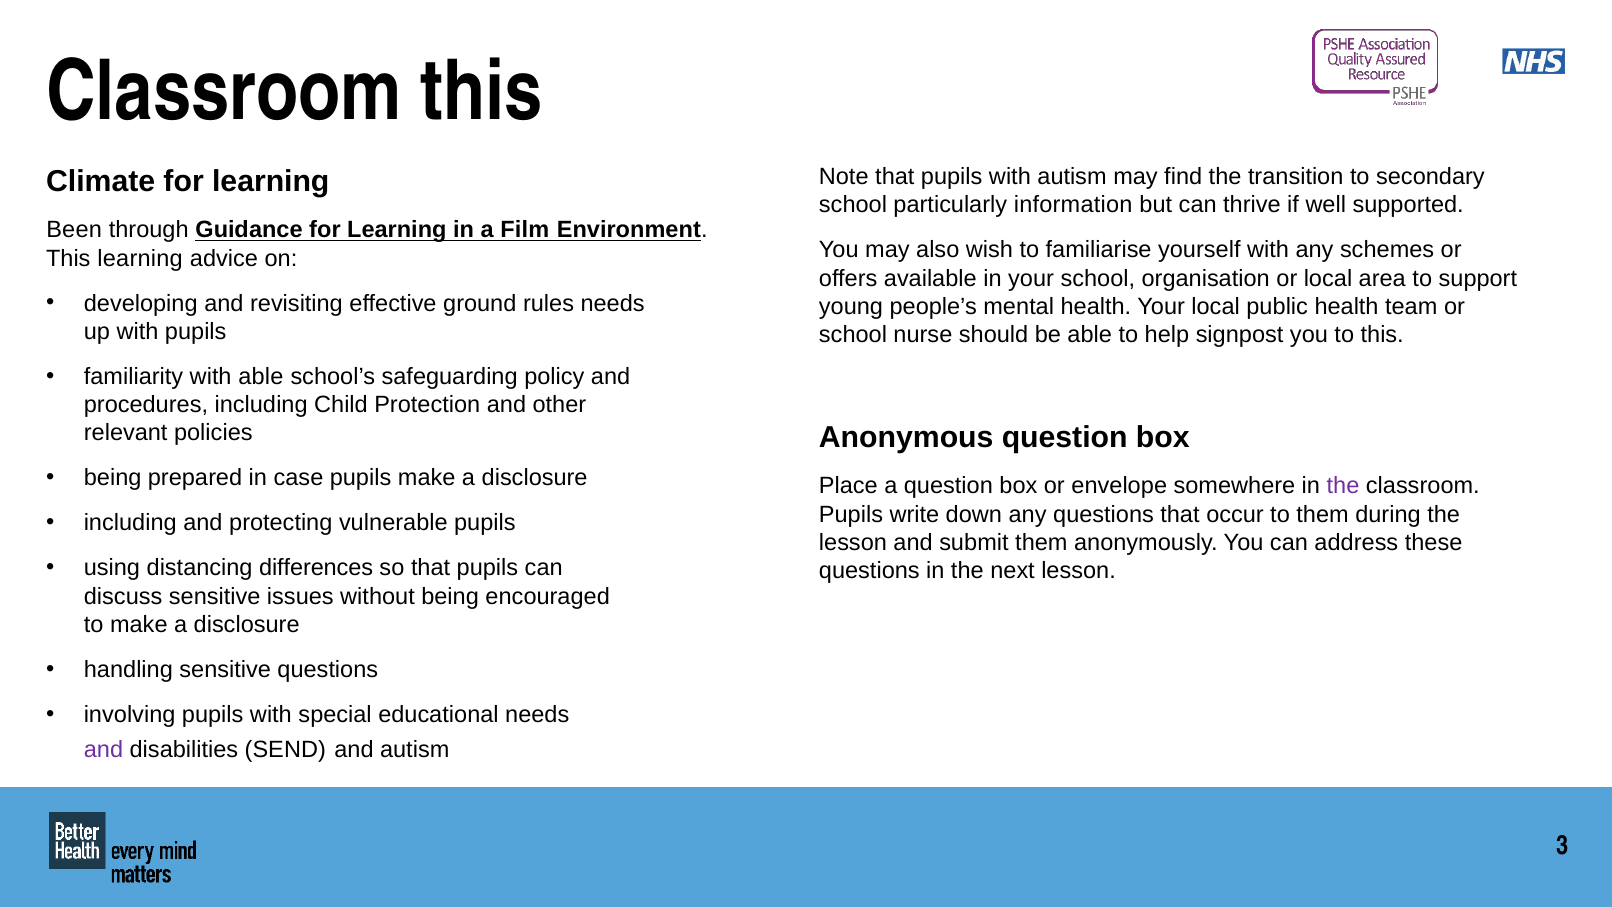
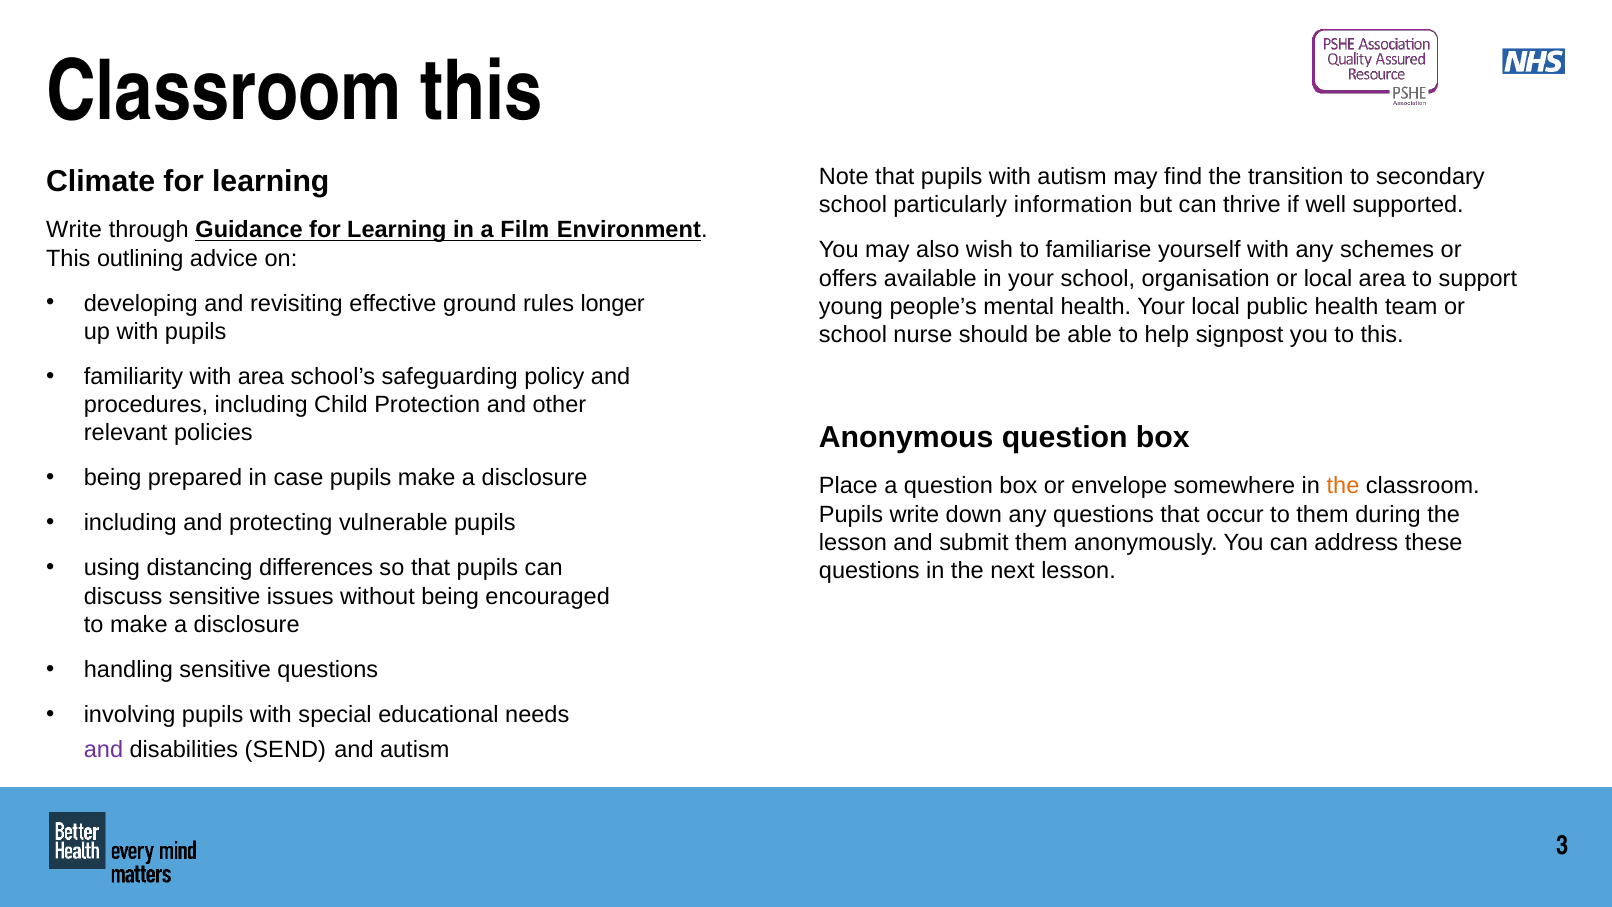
Been: Been -> Write (74, 230)
This learning: learning -> outlining (140, 258)
rules needs: needs -> longer (613, 303)
with able: able -> area (261, 376)
the colour: purple -> orange (1343, 486)
